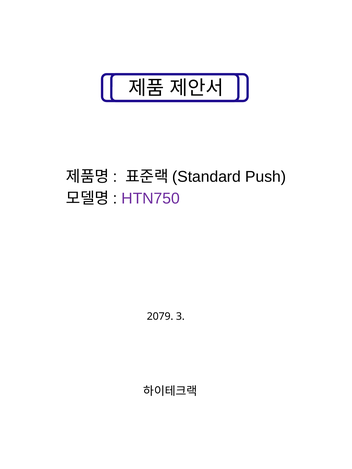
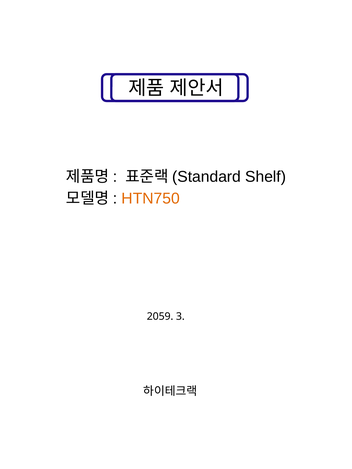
Push: Push -> Shelf (266, 177)
HTN750 colour: purple -> orange (151, 199)
2079: 2079 -> 2059 (160, 317)
